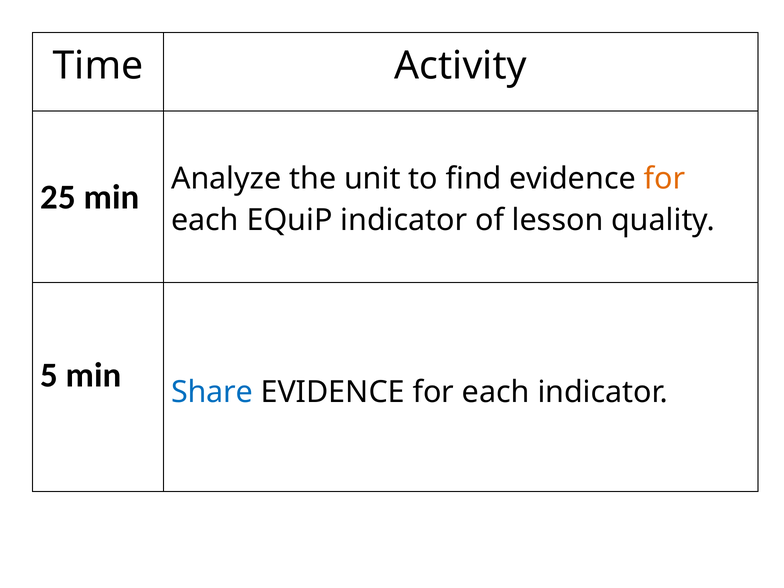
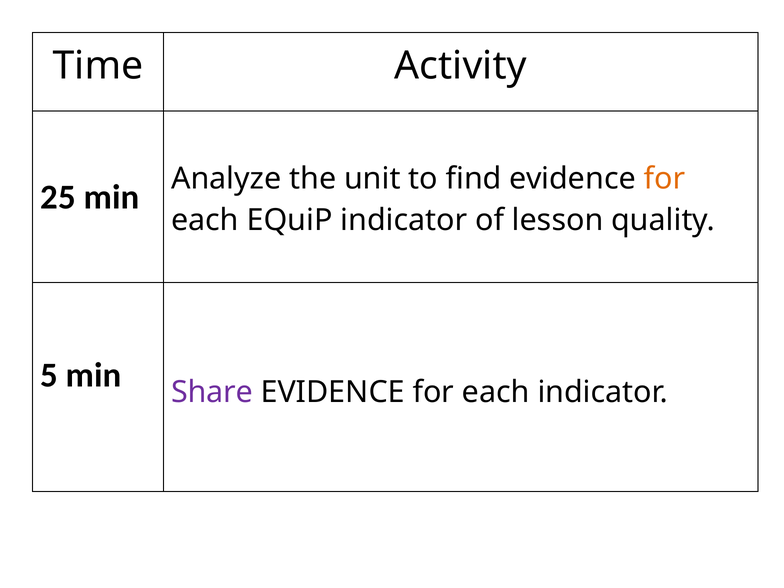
Share colour: blue -> purple (212, 392)
